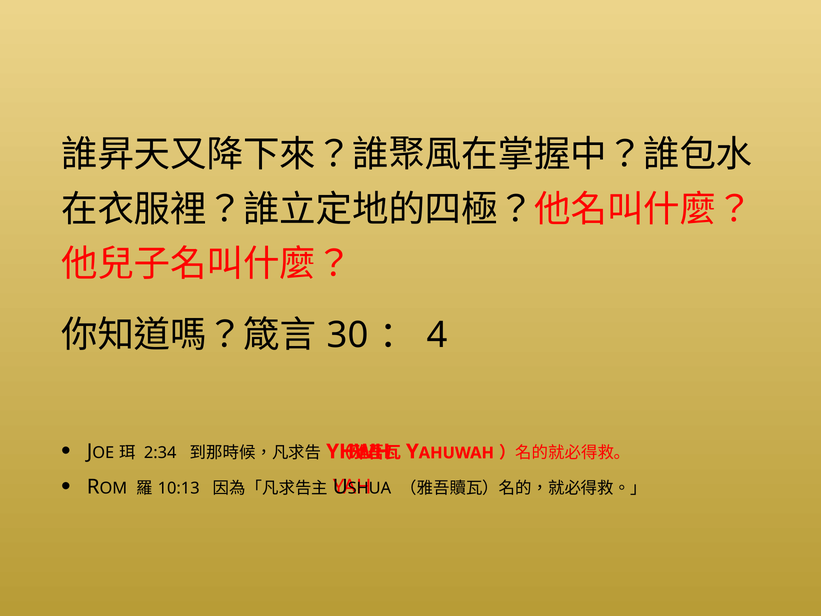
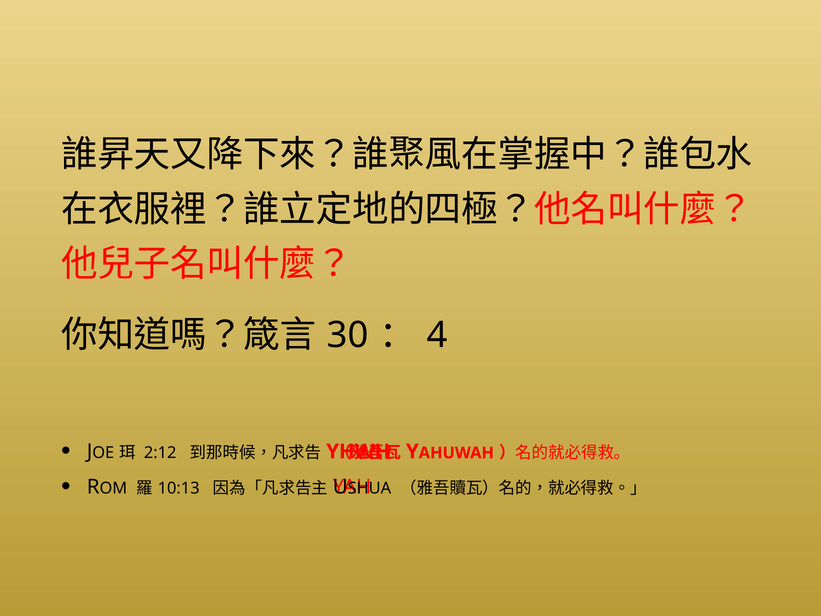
2:34: 2:34 -> 2:12 (160, 453)
